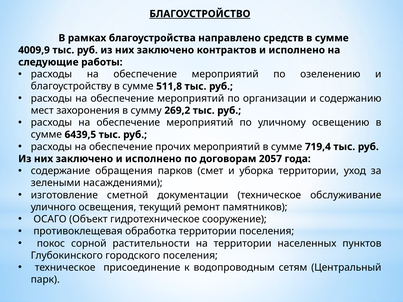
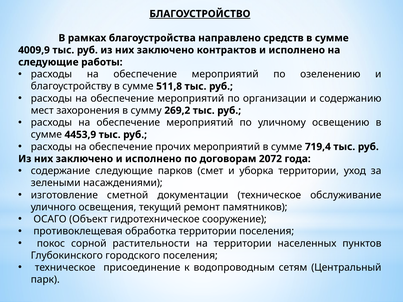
6439,5: 6439,5 -> 4453,9 (80, 135)
2057: 2057 -> 2072 (270, 159)
содержание обращения: обращения -> следующие (124, 171)
